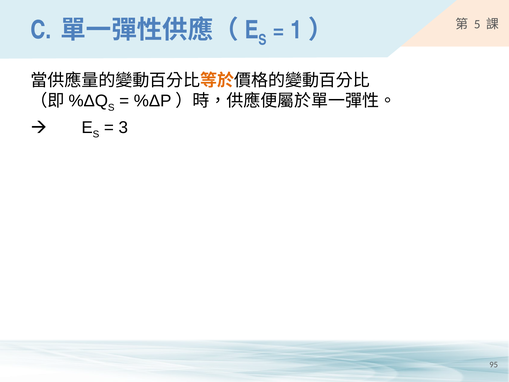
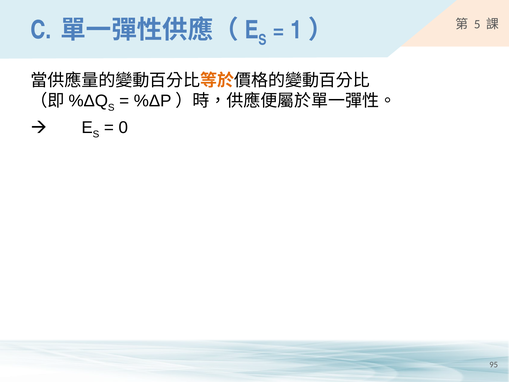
3: 3 -> 0 (123, 127)
